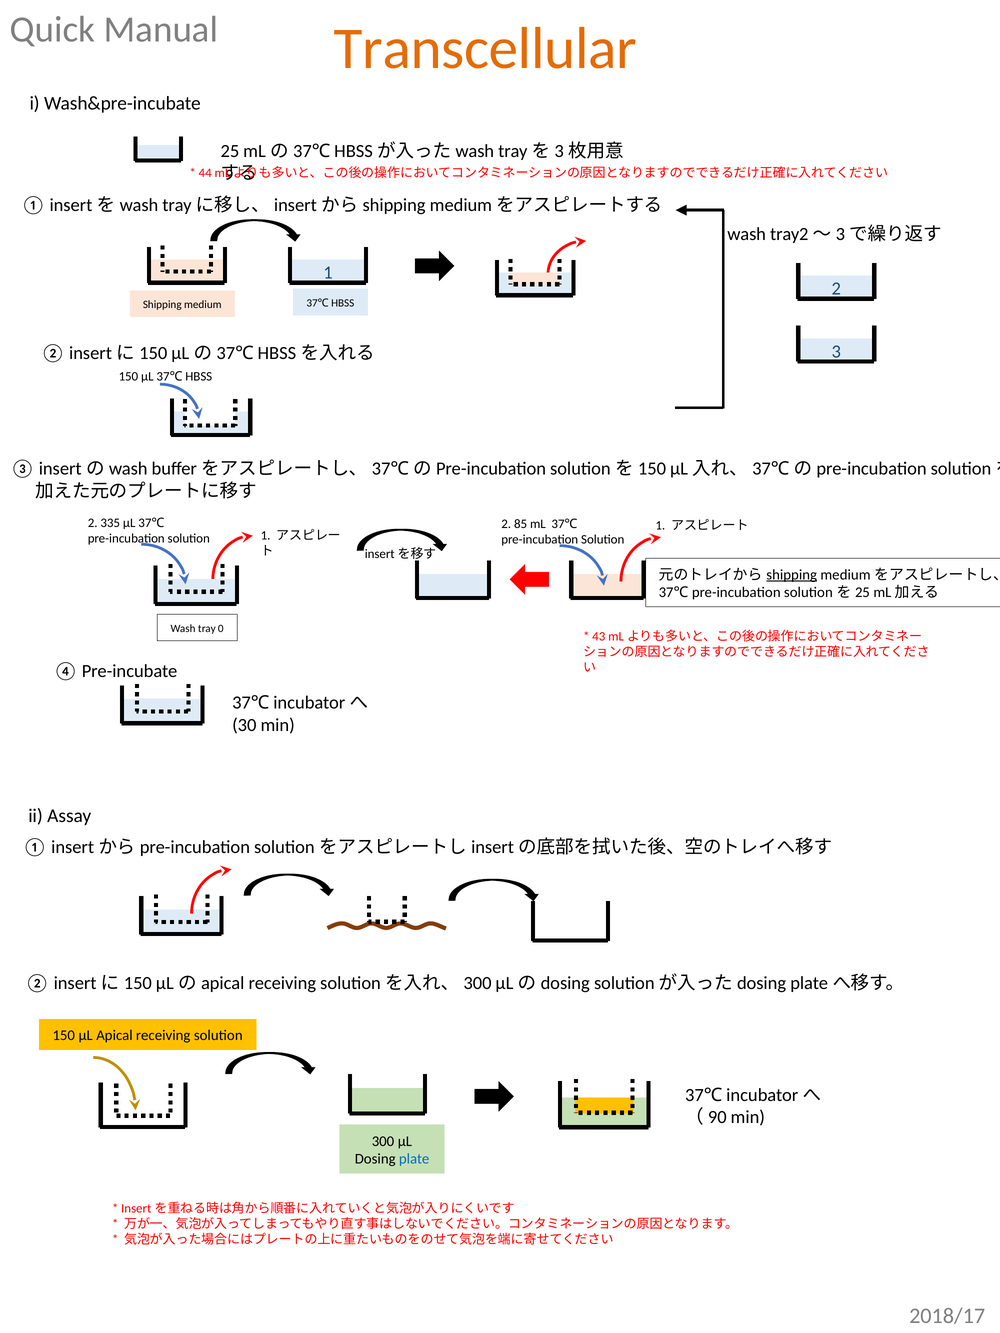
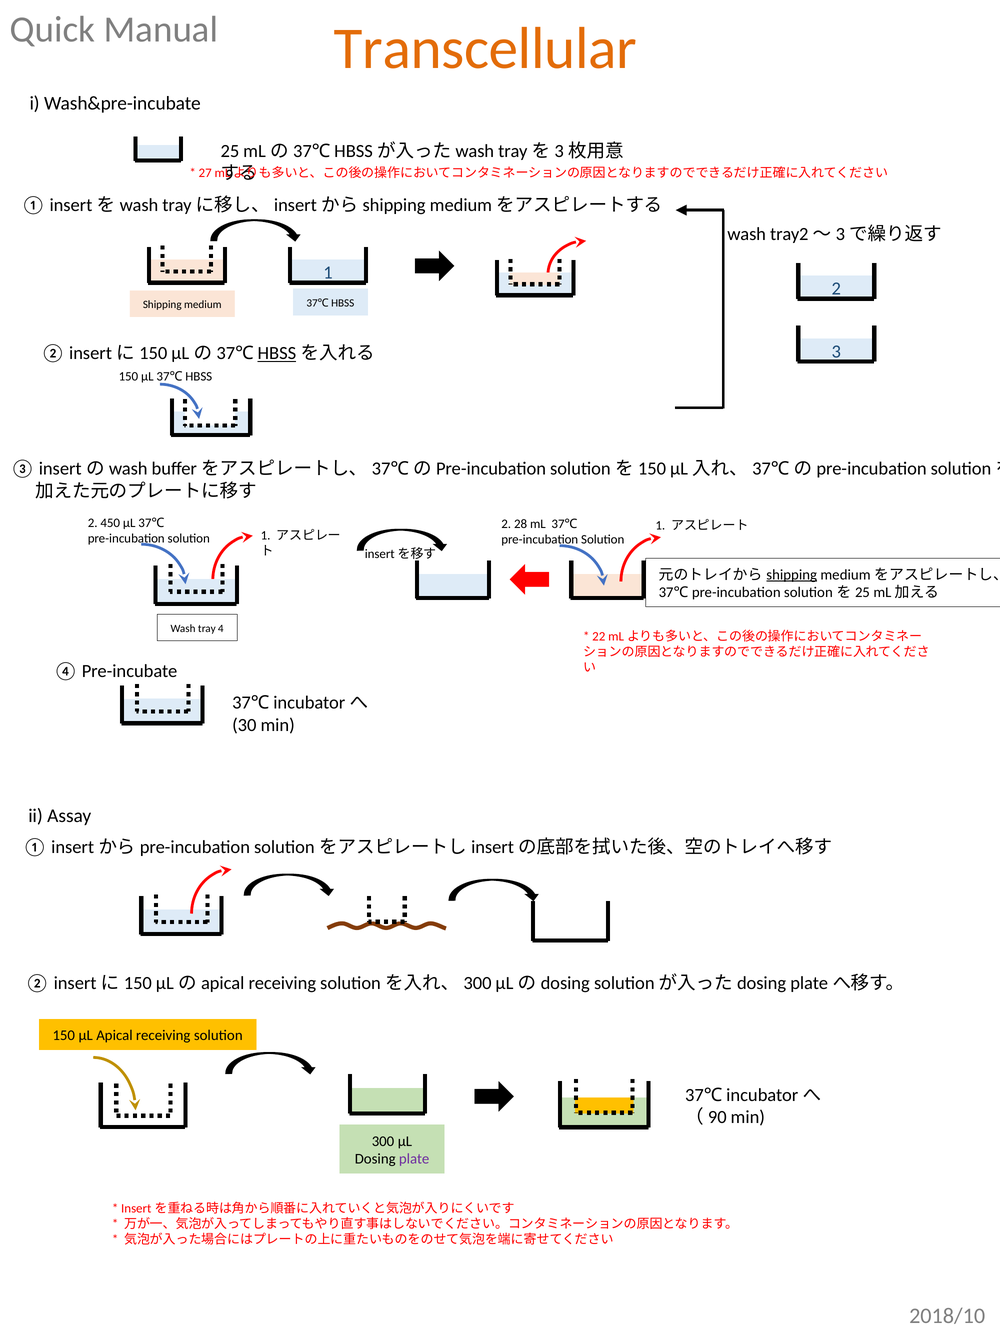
44: 44 -> 27 (205, 173)
HBSS underline: none -> present (277, 353)
335: 335 -> 450 (110, 523)
85: 85 -> 28 (521, 524)
0: 0 -> 4 (221, 629)
43: 43 -> 22 (599, 637)
plate colour: blue -> purple (414, 1159)
2018/17: 2018/17 -> 2018/10 (947, 1316)
